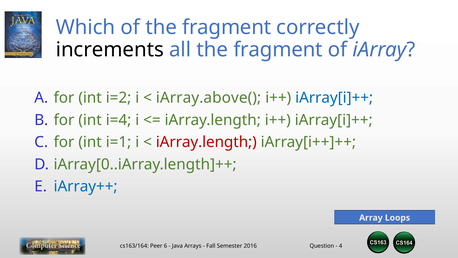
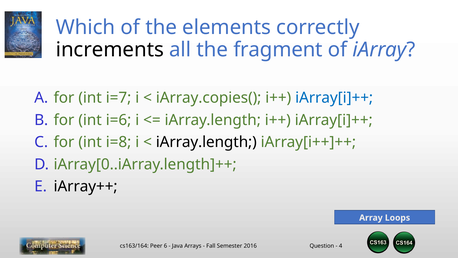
of the fragment: fragment -> elements (227, 27)
i=2: i=2 -> i=7 (119, 98)
iArray.above(: iArray.above( -> iArray.copies( (209, 98)
i=4: i=4 -> i=6 (119, 120)
i=1: i=1 -> i=8 (119, 142)
iArray.length colour: red -> black (206, 142)
iArray++ colour: blue -> black (86, 186)
